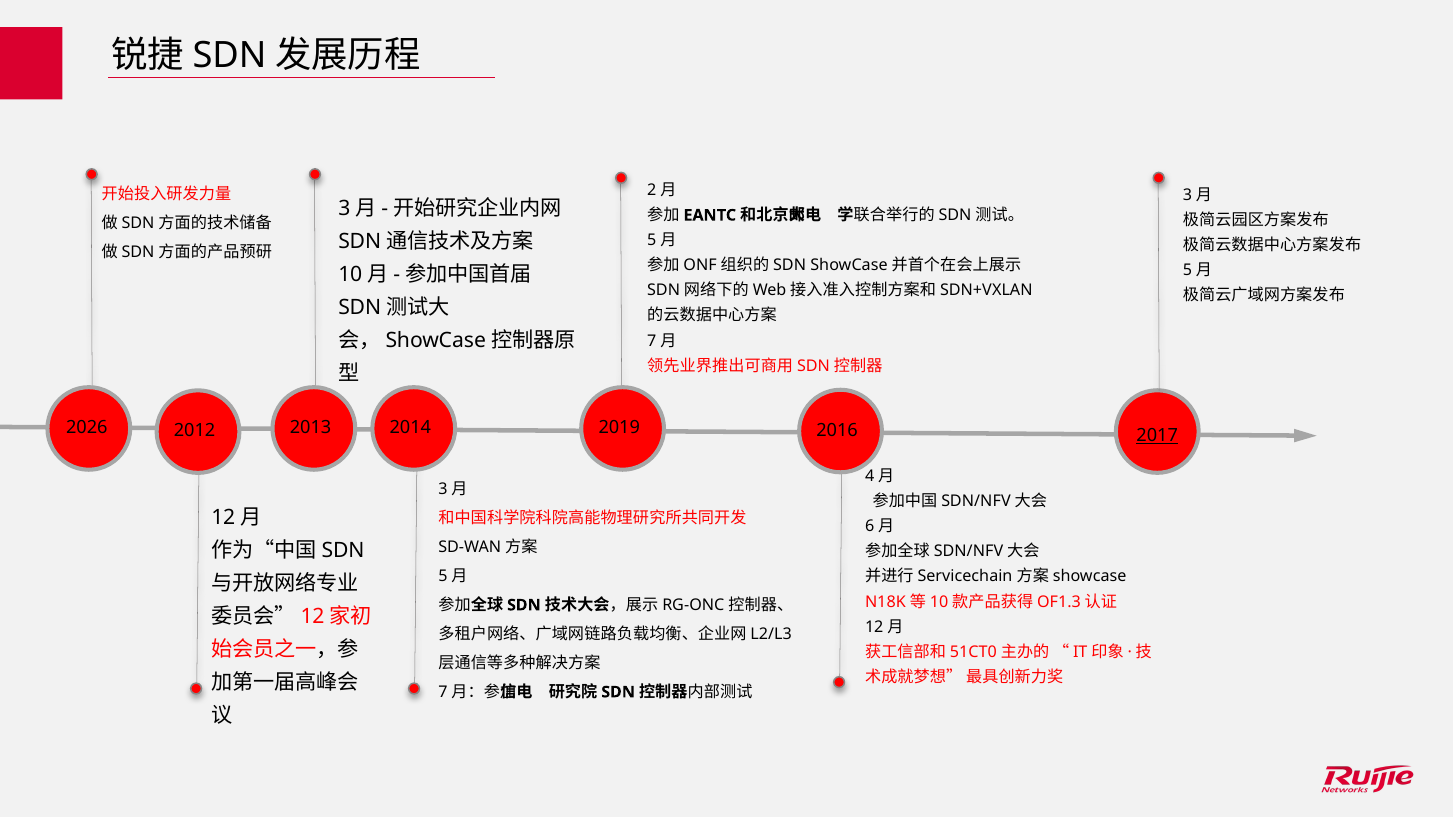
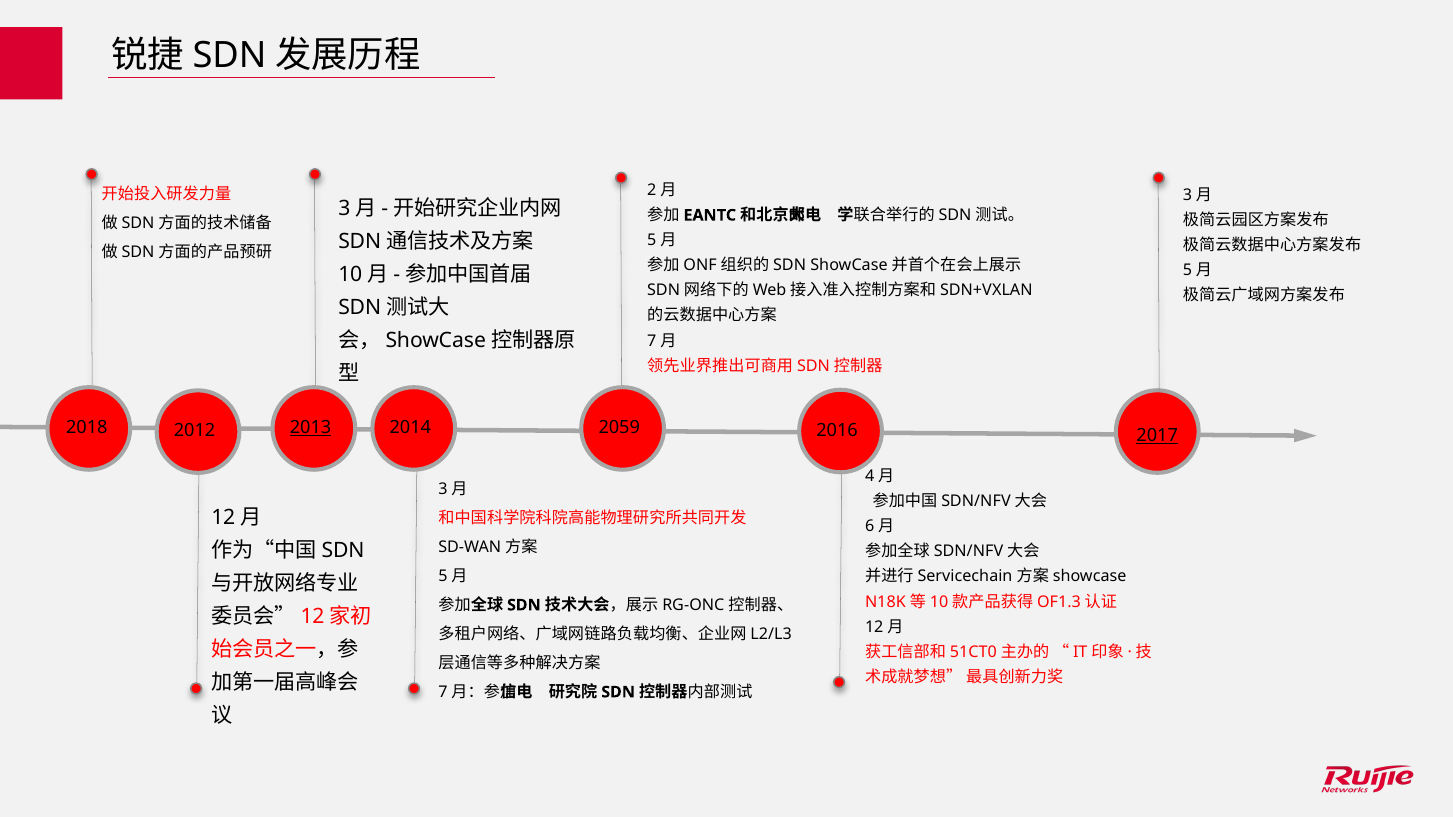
2026: 2026 -> 2018 (87, 428)
2013 underline: none -> present (311, 428)
2019: 2019 -> 2059 (619, 428)
